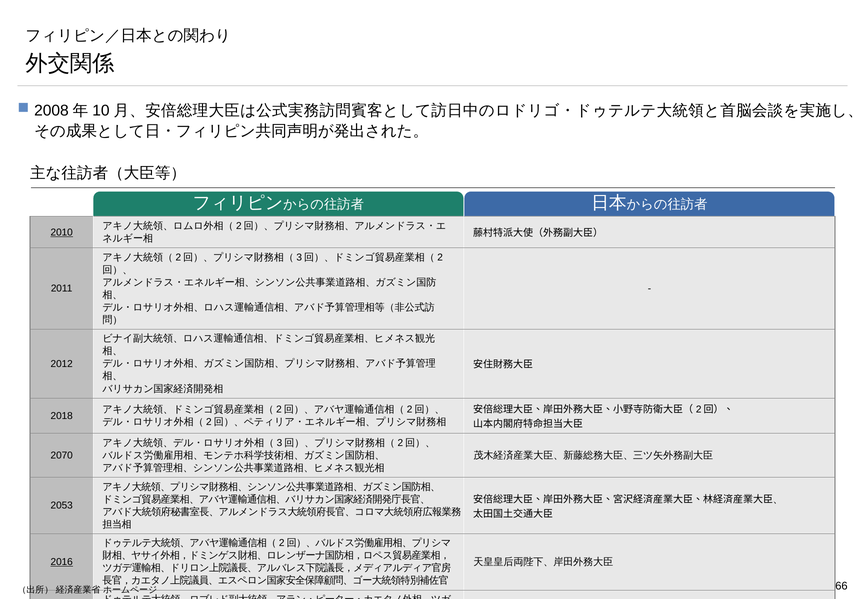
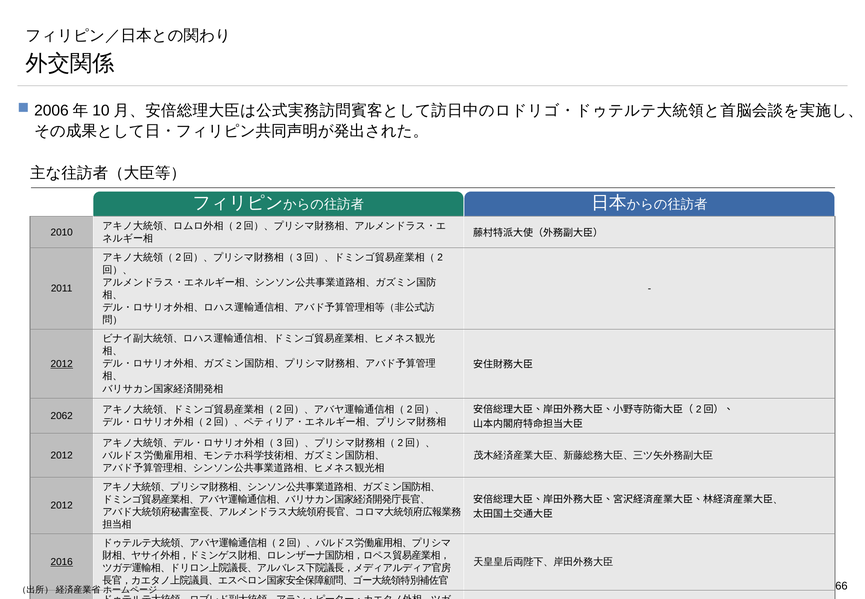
2008: 2008 -> 2006 (51, 110)
2010 underline: present -> none (62, 232)
2012 underline: none -> present (62, 364)
2018: 2018 -> 2062 (62, 416)
2070: 2070 -> 2012 (62, 455)
2053: 2053 -> 2012 (62, 505)
